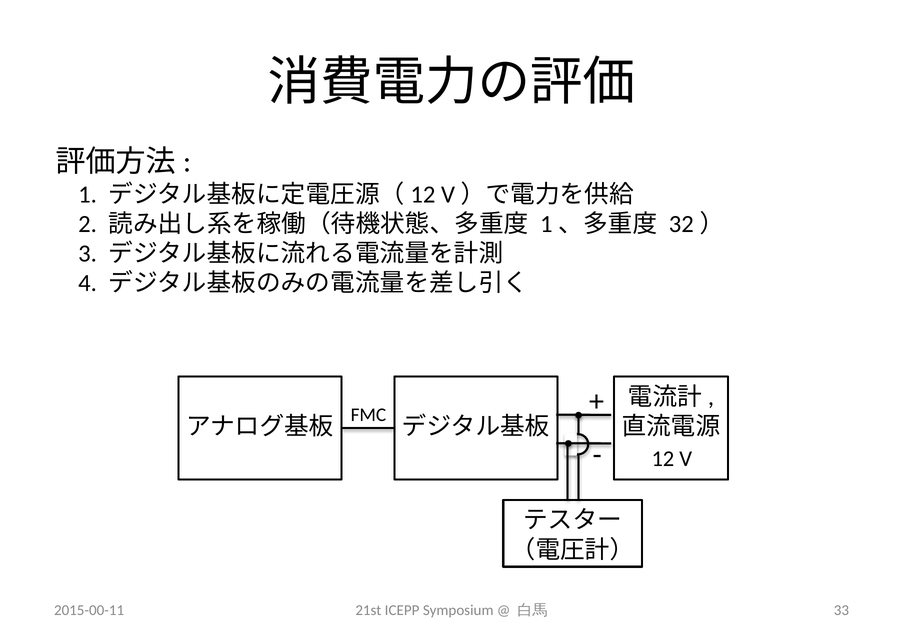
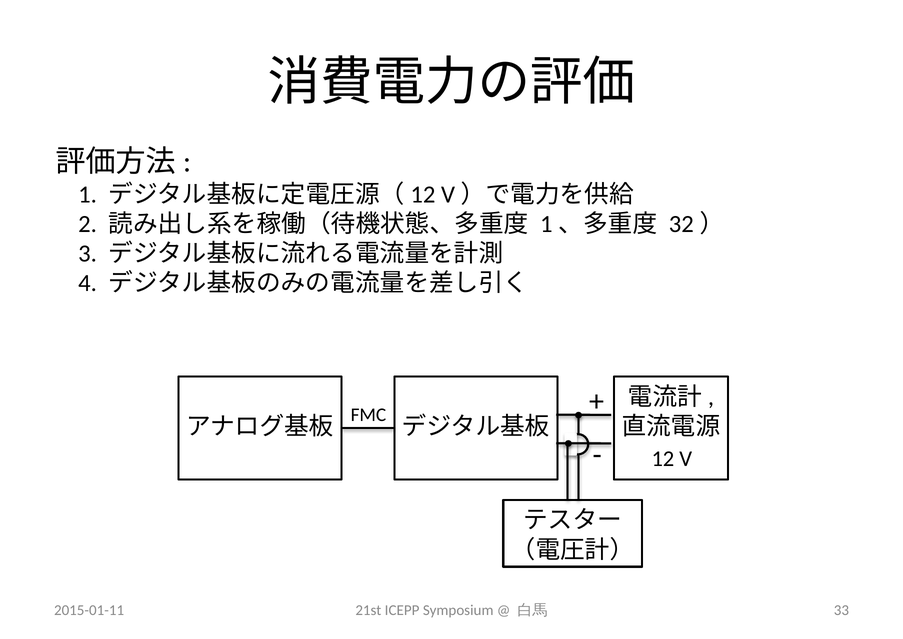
2015-00-11: 2015-00-11 -> 2015-01-11 (89, 610)
